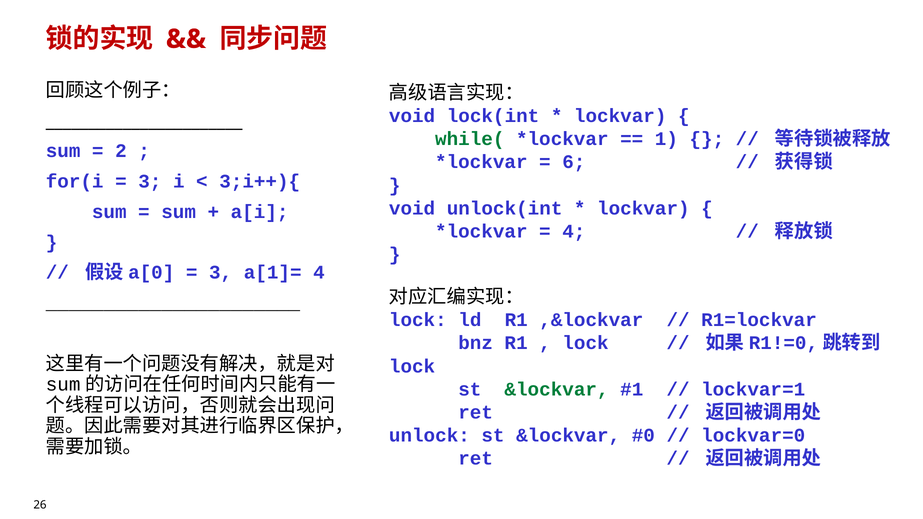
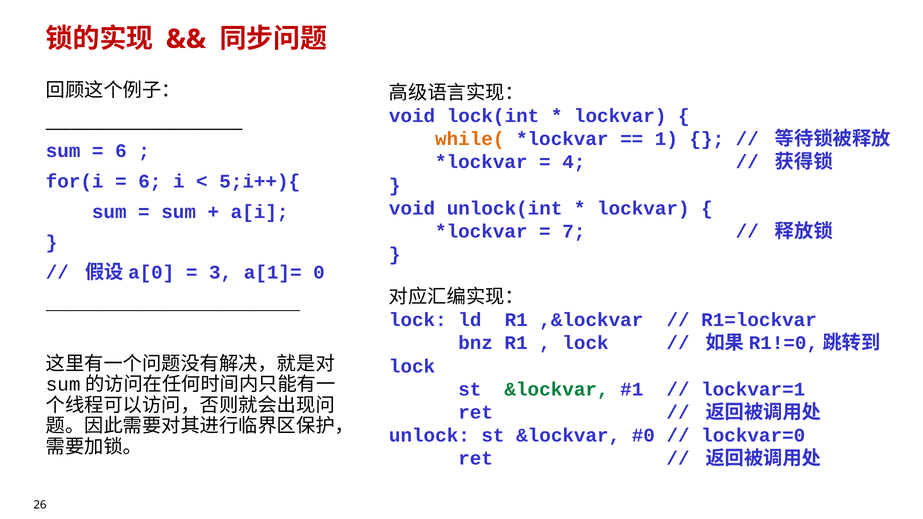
while( colour: green -> orange (470, 139)
2: 2 -> 6 (121, 151)
6: 6 -> 4 (574, 162)
3: 3 -> 6 (150, 182)
3;i++){: 3;i++){ -> 5;i++){ (260, 182)
4: 4 -> 7 (574, 231)
a[1]= 4: 4 -> 0 (319, 273)
